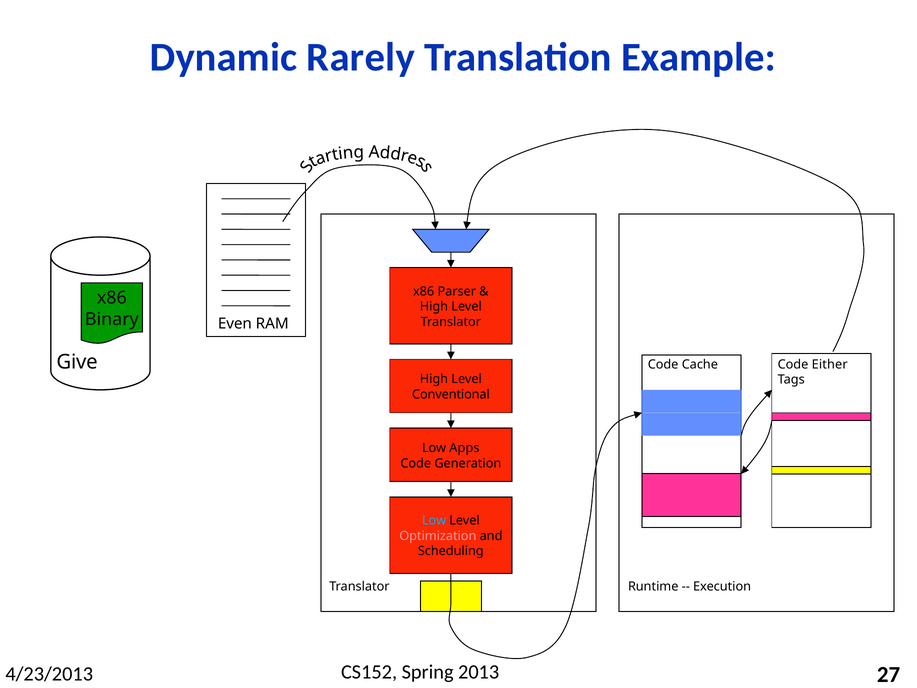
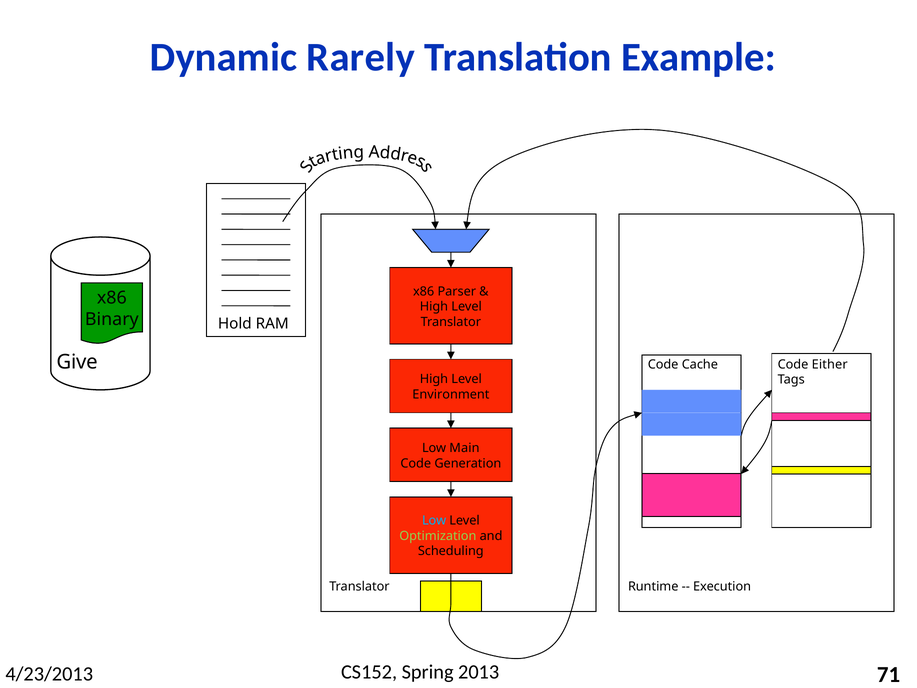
Even: Even -> Hold (235, 324)
Conventional: Conventional -> Environment (451, 394)
Apps: Apps -> Main (464, 448)
Optimization colour: pink -> light green (438, 536)
27: 27 -> 71 (889, 674)
